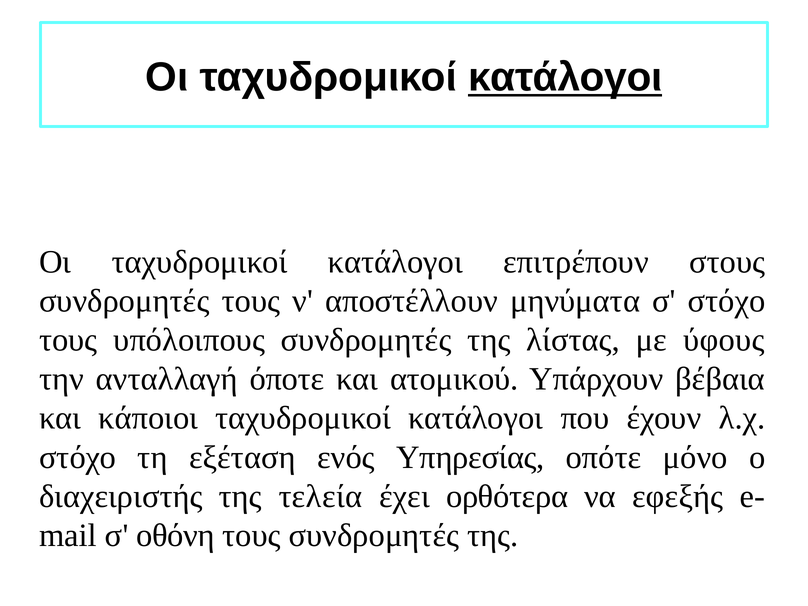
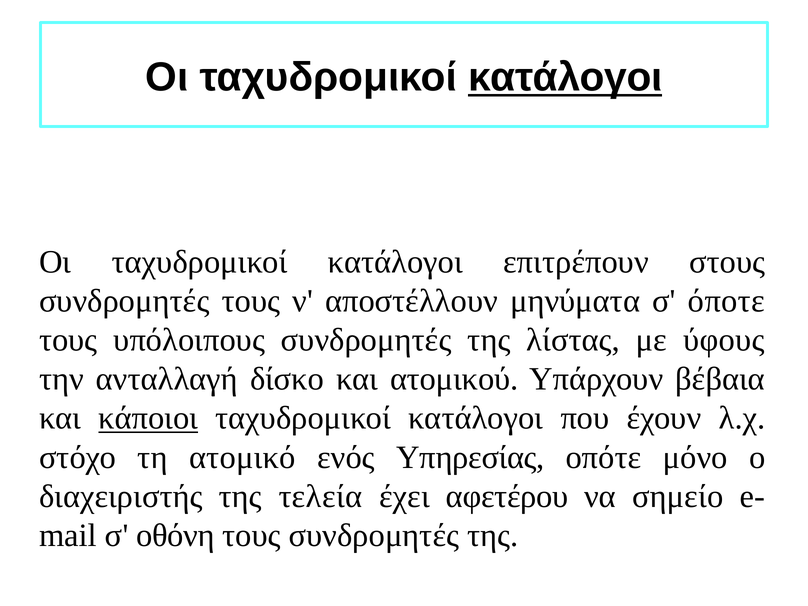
σ στόχο: στόχο -> όποτε (726, 301)
όποτε: όποτε -> δίσκο (287, 379)
κάποιοι underline: none -> present (148, 418)
εξέταση: εξέταση -> ατομικό (242, 457)
ορθότερα: ορθότερα -> αφετέρου (507, 496)
εφεξής: εφεξής -> σημείο (678, 496)
